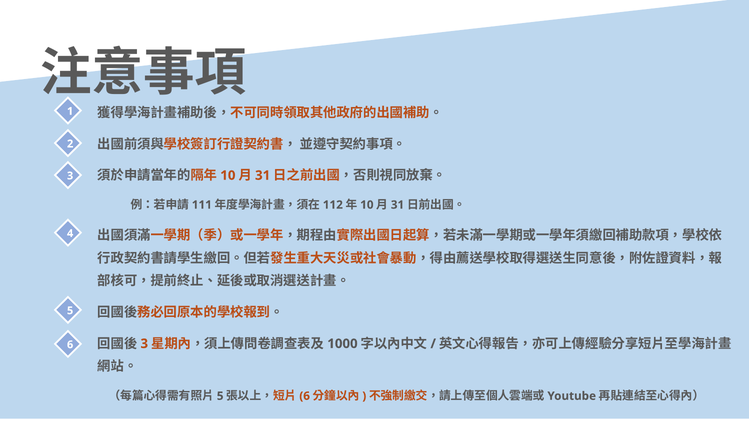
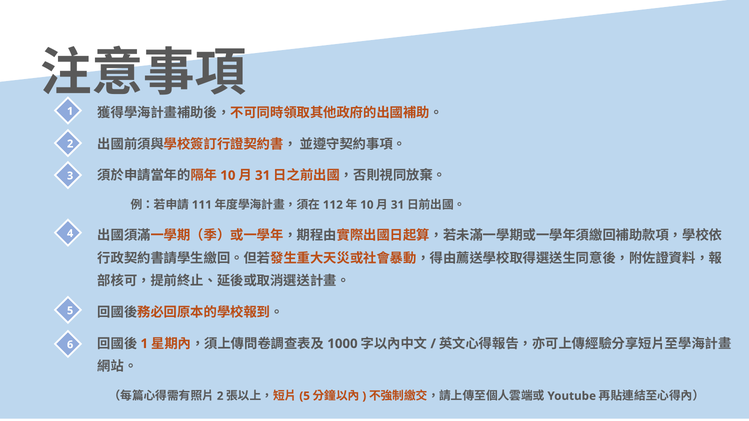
3: 3 -> 1 (144, 344)
5: 5 -> 2 (220, 396)
6: 6 -> 5 (305, 396)
